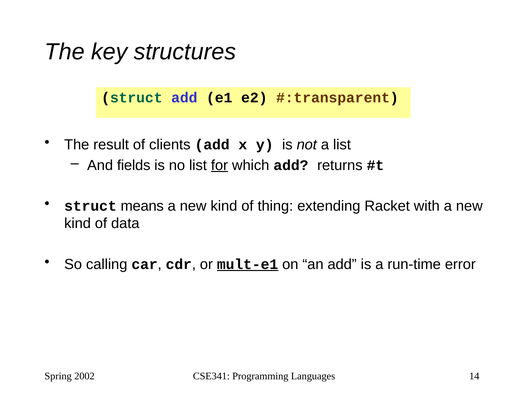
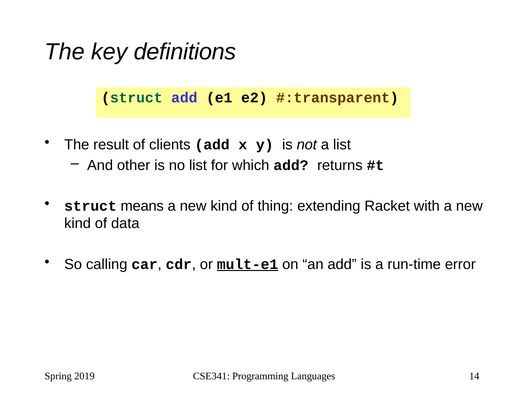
structures: structures -> definitions (185, 52)
fields: fields -> other (134, 165)
for underline: present -> none (219, 165)
2002: 2002 -> 2019 (84, 376)
